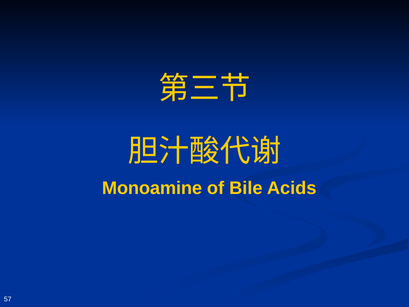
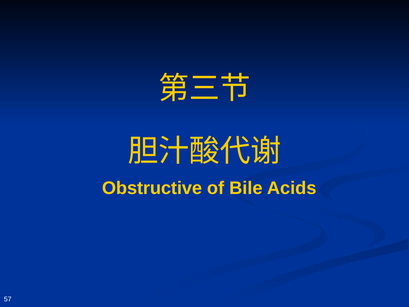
Monoamine: Monoamine -> Obstructive (152, 188)
